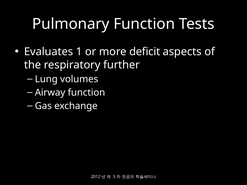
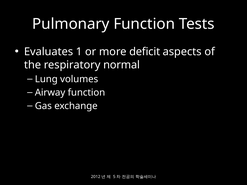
further: further -> normal (122, 65)
